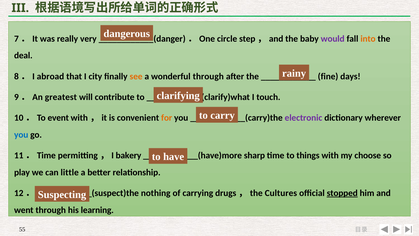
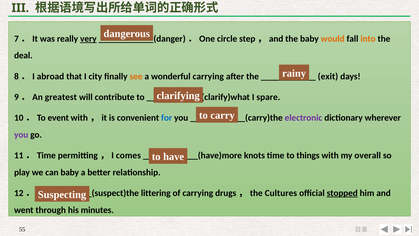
very underline: none -> present (88, 39)
would colour: purple -> orange (333, 39)
wonderful through: through -> carrying (208, 76)
fine: fine -> exit (328, 76)
touch: touch -> spare (268, 97)
for colour: orange -> blue (167, 118)
you colour: blue -> purple (21, 135)
bakery: bakery -> comes (128, 155)
sharp: sharp -> knots (254, 155)
choose: choose -> overall (368, 155)
can little: little -> baby (70, 172)
nothing: nothing -> littering (156, 193)
learning: learning -> minutes (97, 210)
